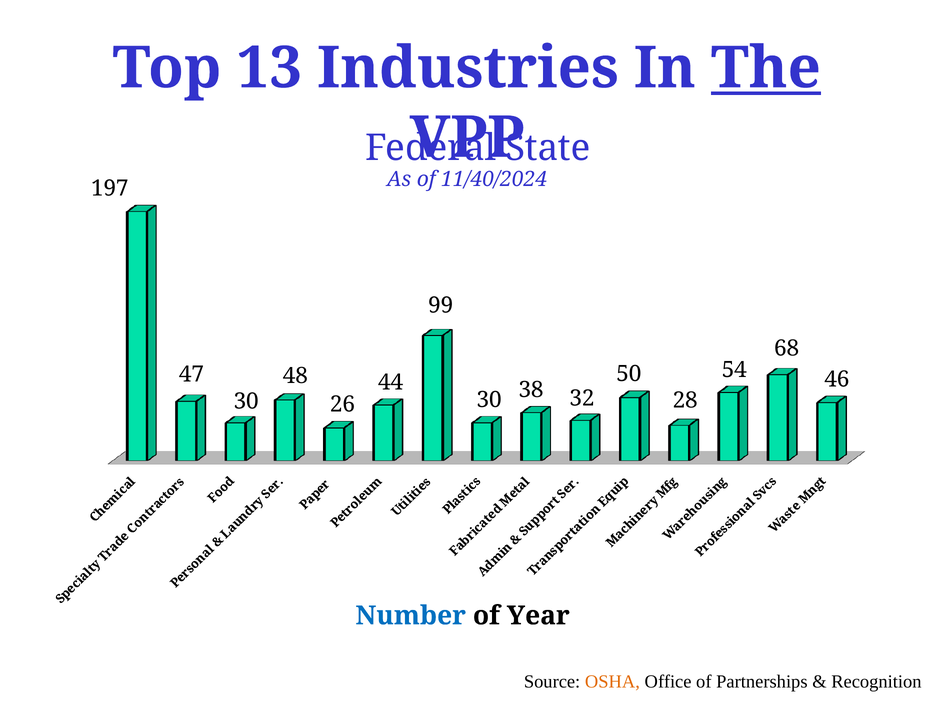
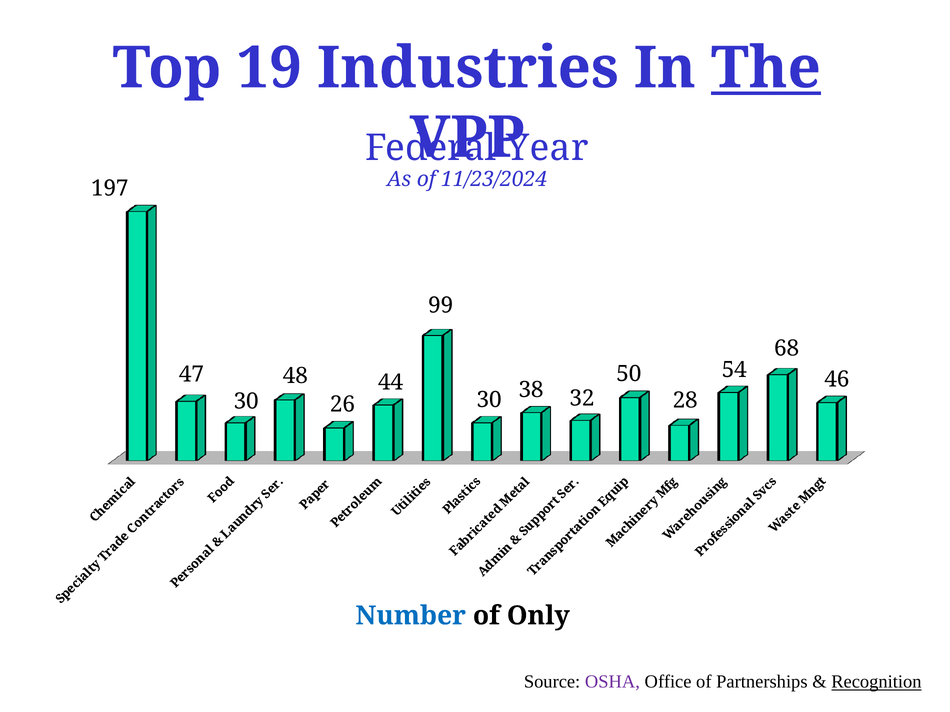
13: 13 -> 19 (269, 68)
State: State -> Year (547, 148)
11/40/2024: 11/40/2024 -> 11/23/2024 (494, 180)
Year: Year -> Only (538, 616)
OSHA colour: orange -> purple (612, 682)
Recognition underline: none -> present (876, 682)
